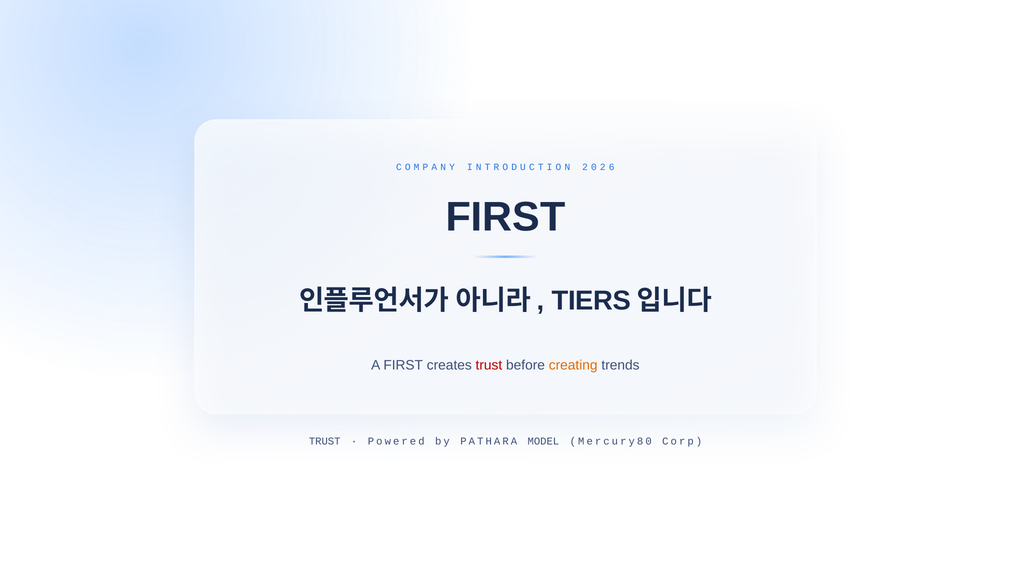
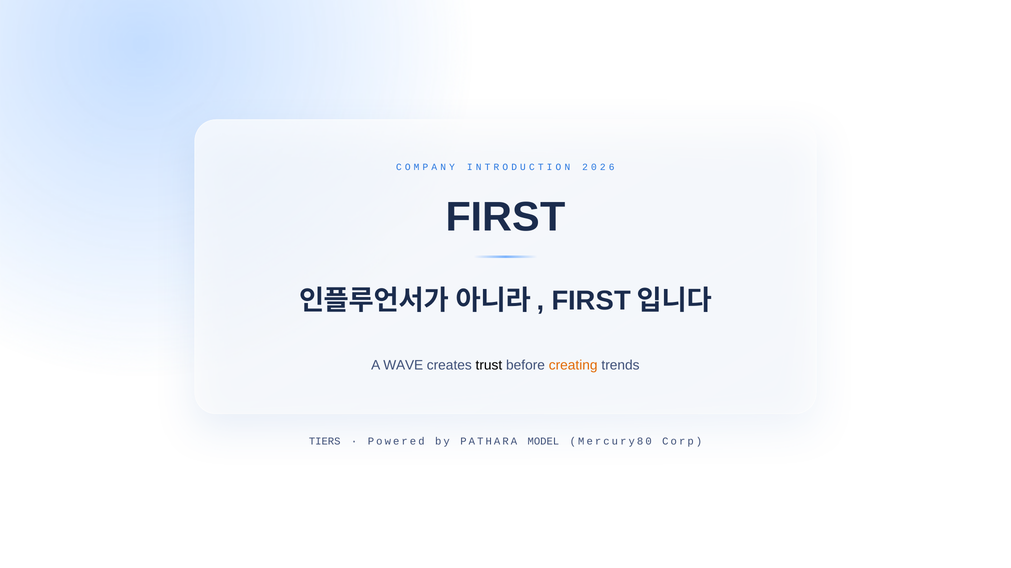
TIERS: TIERS -> FIRST (591, 301)
A FIRST: FIRST -> WAVE (403, 366)
trust colour: red -> black (489, 366)
TRUST: TRUST -> TIERS (325, 442)
